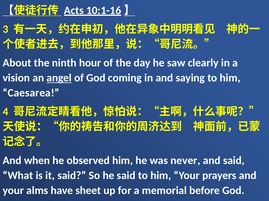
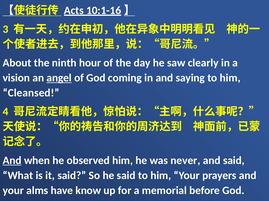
Caesarea: Caesarea -> Cleansed (31, 93)
And underline: none -> present (12, 161)
sheet: sheet -> know (88, 191)
